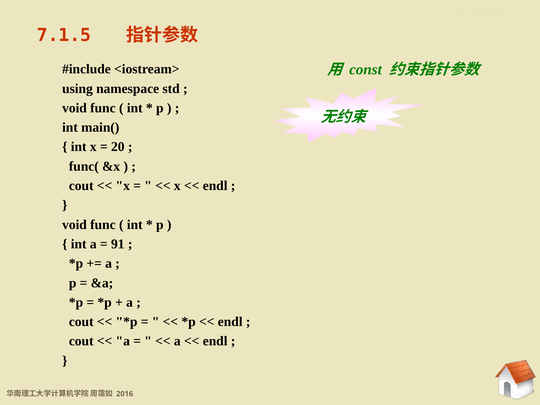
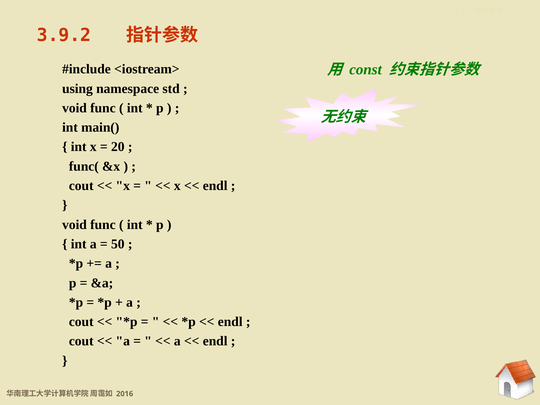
7.1.5: 7.1.5 -> 3.9.2 (64, 35)
91: 91 -> 50 (118, 244)
